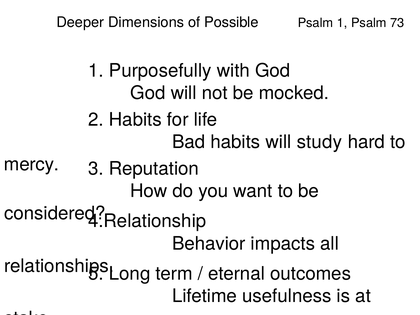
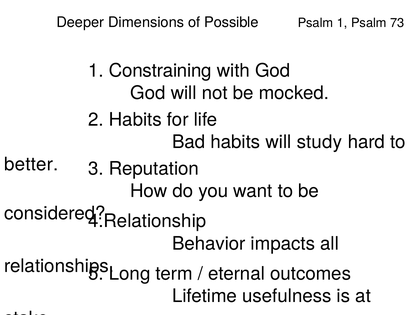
Purposefully: Purposefully -> Constraining (160, 71)
mercy: mercy -> better (31, 164)
